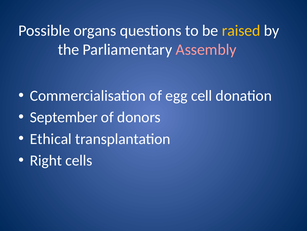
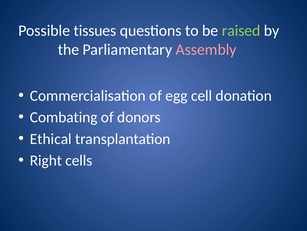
organs: organs -> tissues (95, 31)
raised colour: yellow -> light green (241, 31)
September: September -> Combating (64, 117)
